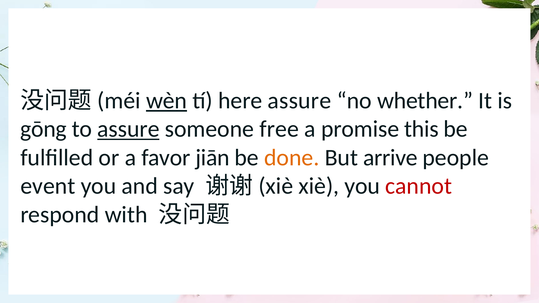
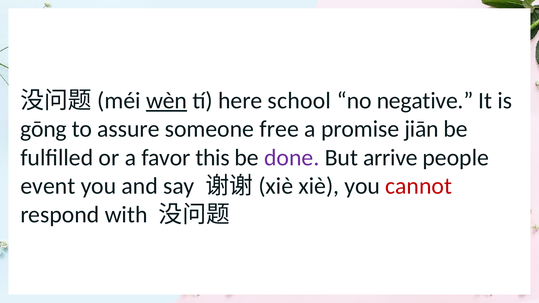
here assure: assure -> school (299, 101)
whether: whether -> negative (425, 101)
assure underline: present -> none (128, 129)
this: this -> jiān (421, 129)
jiān: jiān -> this (213, 158)
done colour: orange -> purple (292, 158)
